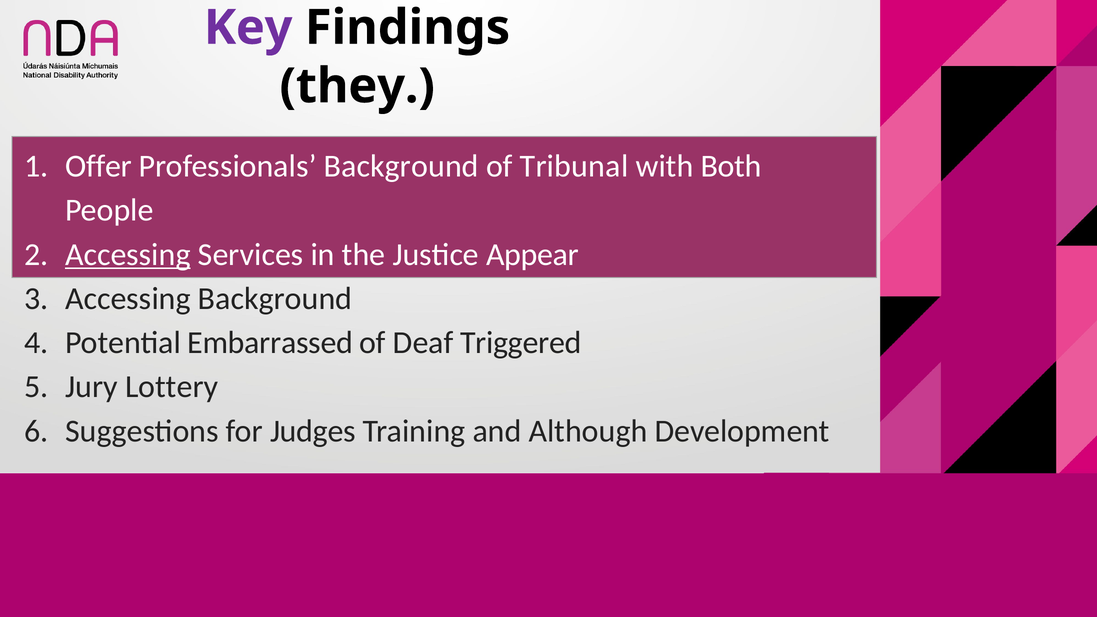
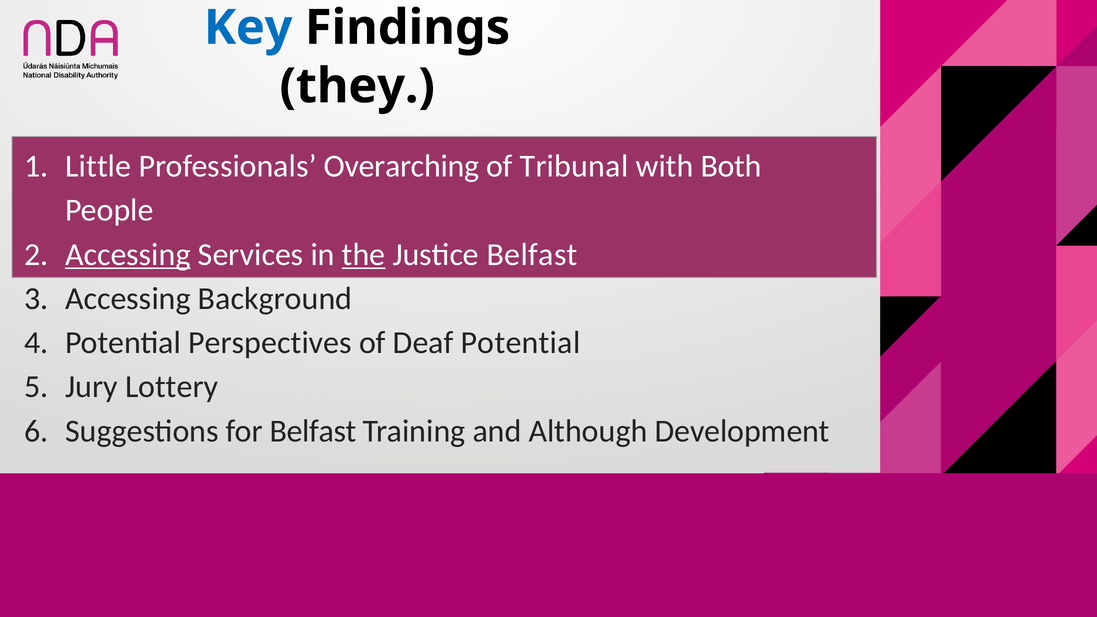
Key colour: purple -> blue (248, 28)
Offer: Offer -> Little (98, 166)
Professionals Background: Background -> Overarching (401, 166)
the underline: none -> present (364, 254)
Justice Appear: Appear -> Belfast (532, 254)
Embarrassed: Embarrassed -> Perspectives (270, 343)
Deaf Triggered: Triggered -> Potential (520, 343)
for Judges: Judges -> Belfast (313, 431)
